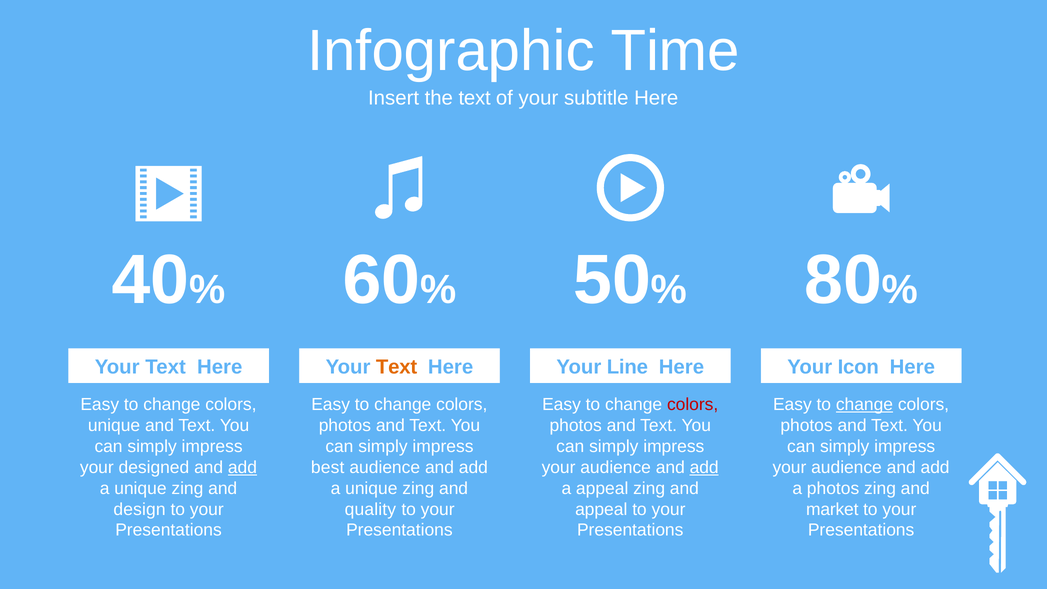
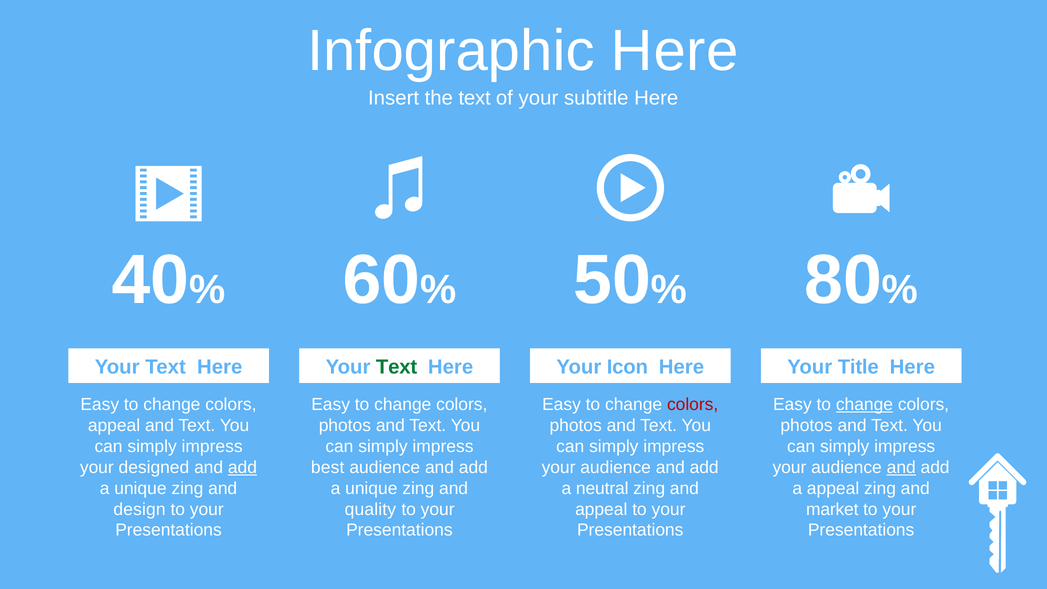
Infographic Time: Time -> Here (675, 51)
Text colour: orange -> green (397, 367)
Line: Line -> Icon (627, 367)
Icon: Icon -> Title (858, 367)
unique: unique -> appeal (114, 425)
add underline: present -> none (704, 467)
and underline: none -> present (901, 467)
a appeal: appeal -> neutral (602, 488)
a photos: photos -> appeal (833, 488)
